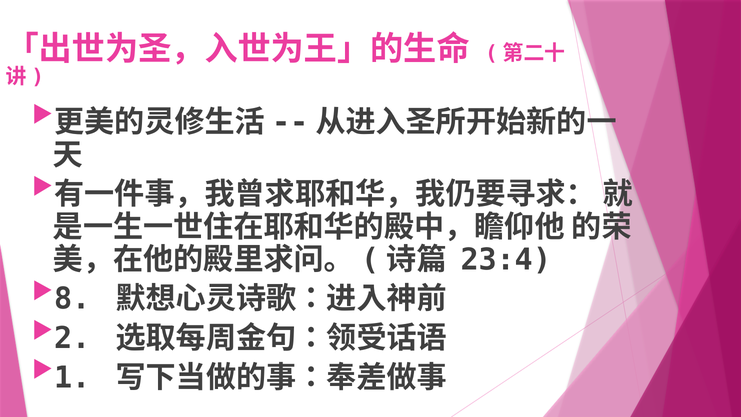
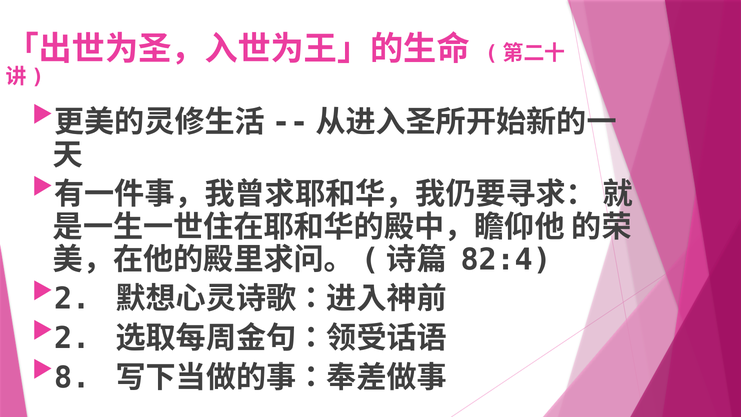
23:4: 23:4 -> 82:4 (506, 259)
8: 8 -> 2 (72, 299)
1: 1 -> 8 (72, 378)
